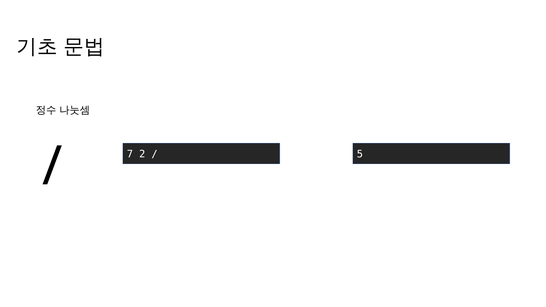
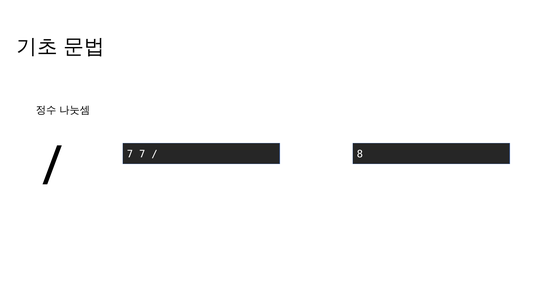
7 2: 2 -> 7 (142, 154)
5: 5 -> 8 (360, 154)
